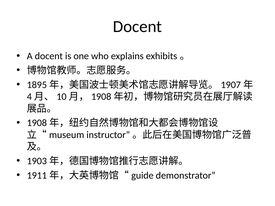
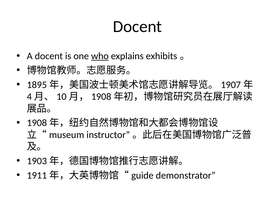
who underline: none -> present (100, 56)
